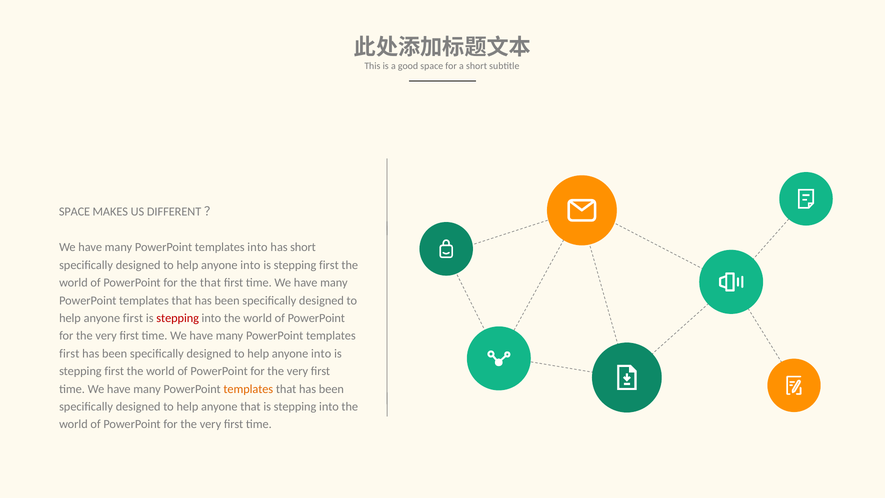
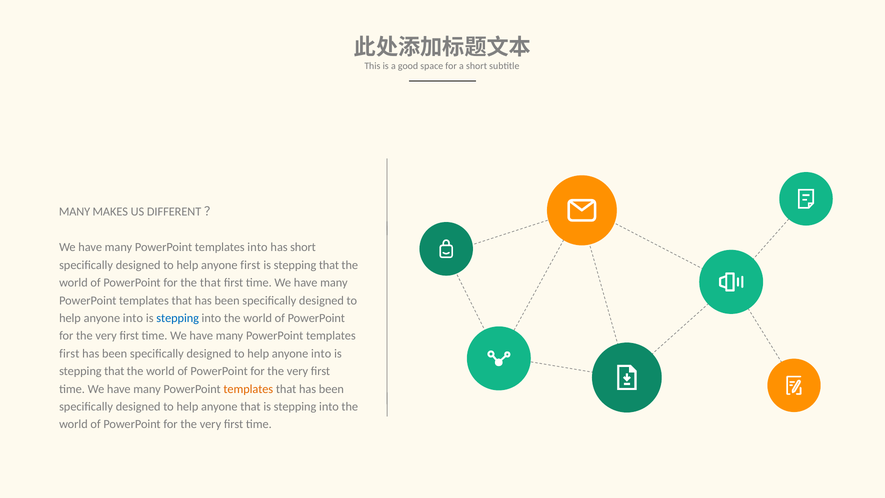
SPACE: SPACE -> MANY (75, 212)
into: into -> first (250, 265)
first: first -> that (329, 265)
first: first -> into (133, 318)
stepping colour: red -> blue (178, 318)
first: first -> that (114, 371)
